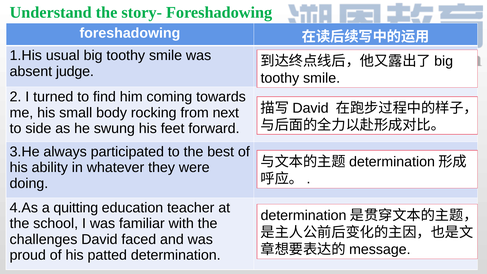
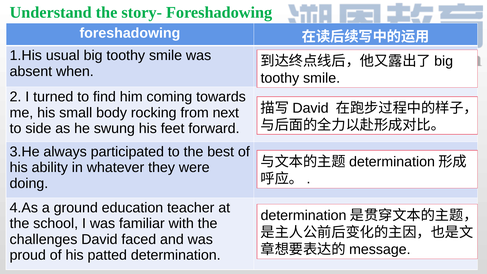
judge: judge -> when (75, 71)
quitting: quitting -> ground (76, 208)
